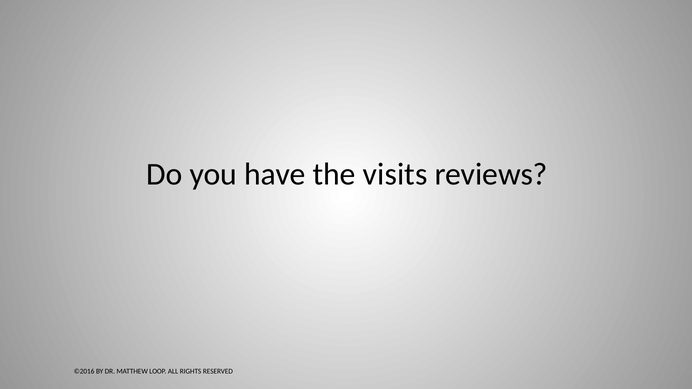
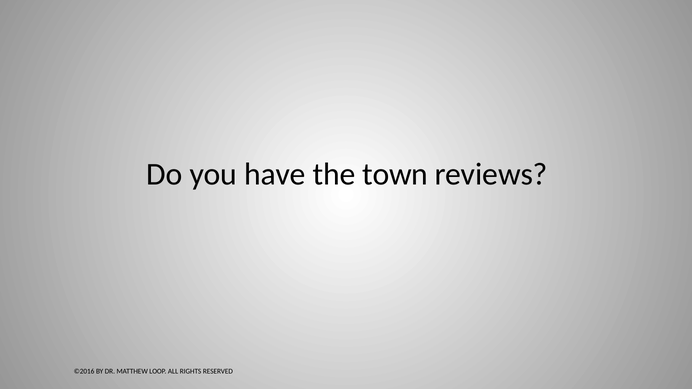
visits: visits -> town (395, 174)
